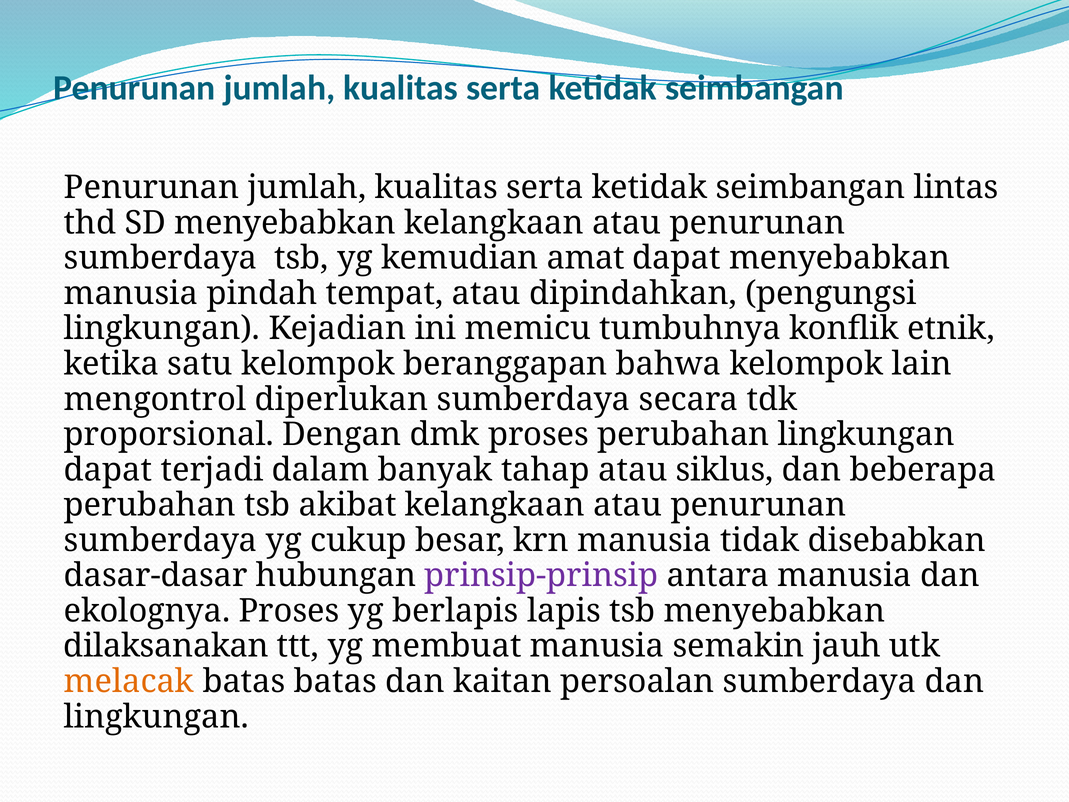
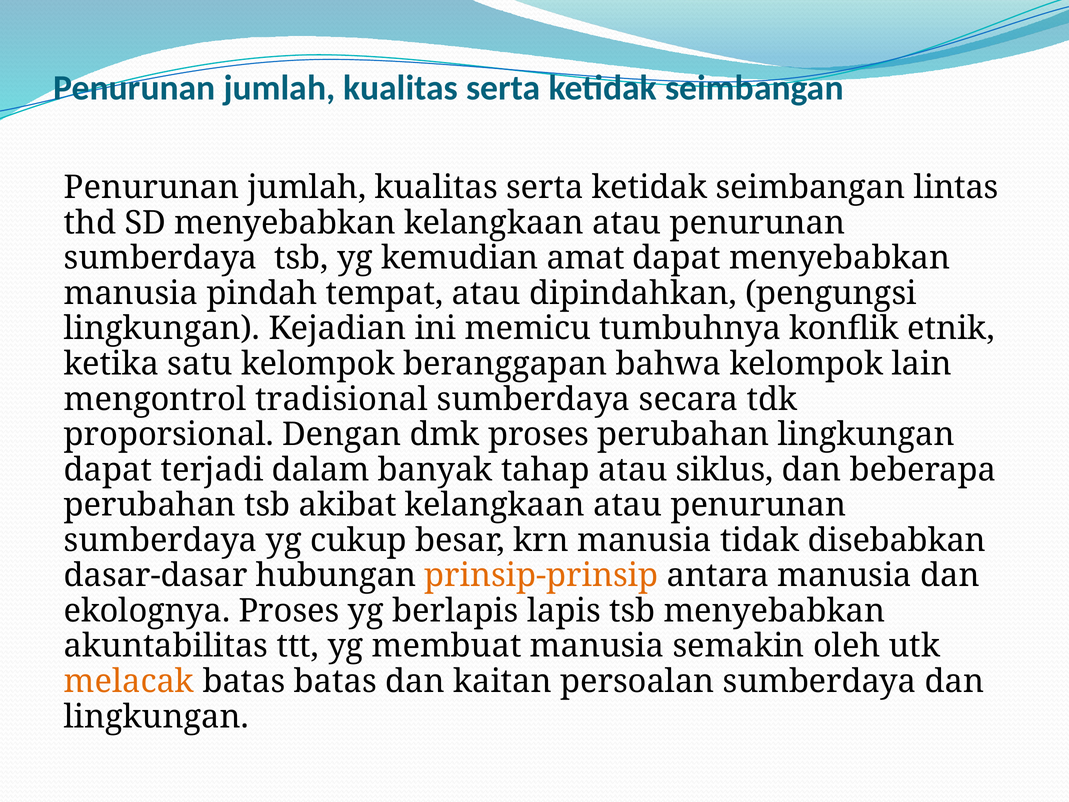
diperlukan: diperlukan -> tradisional (341, 399)
prinsip-prinsip colour: purple -> orange (541, 575)
dilaksanakan: dilaksanakan -> akuntabilitas (166, 646)
jauh: jauh -> oleh (847, 646)
